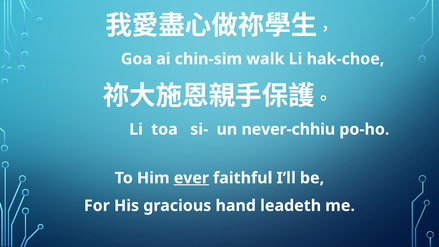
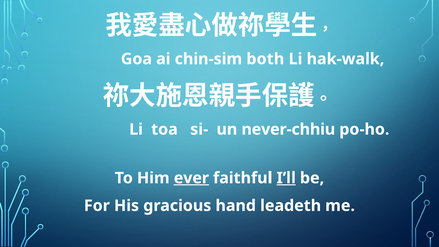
walk: walk -> both (265, 59)
hak-choe: hak-choe -> hak-walk (345, 59)
I’ll underline: none -> present (286, 178)
